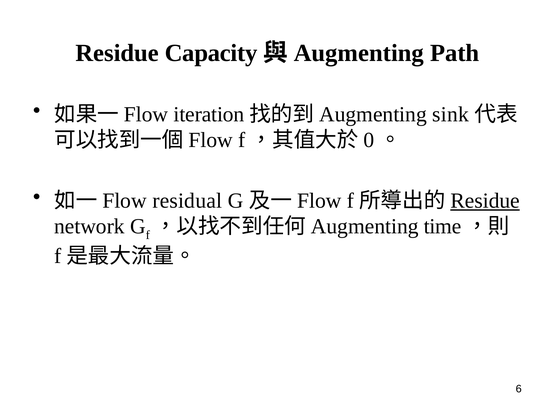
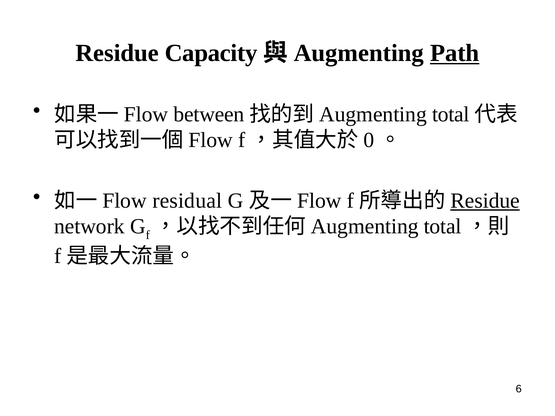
Path underline: none -> present (455, 53)
iteration: iteration -> between (209, 114)
sink: sink -> total (451, 114)
time: time -> total (443, 227)
